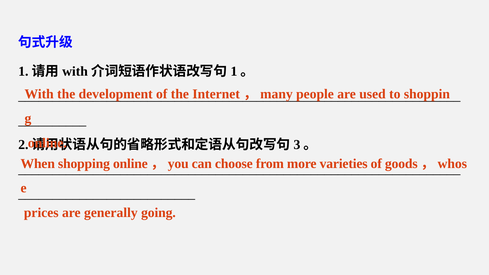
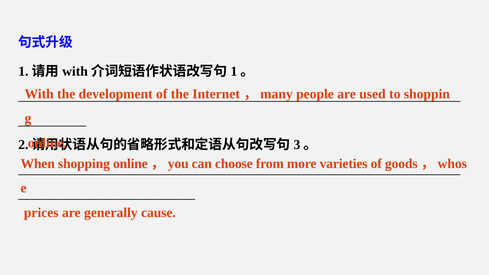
going: going -> cause (158, 213)
